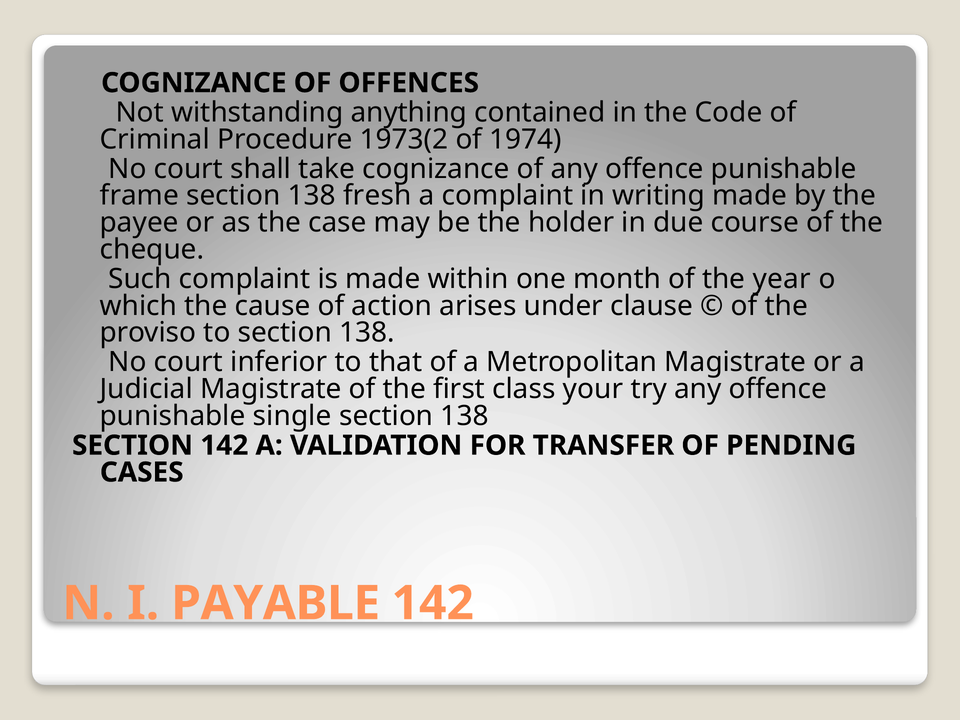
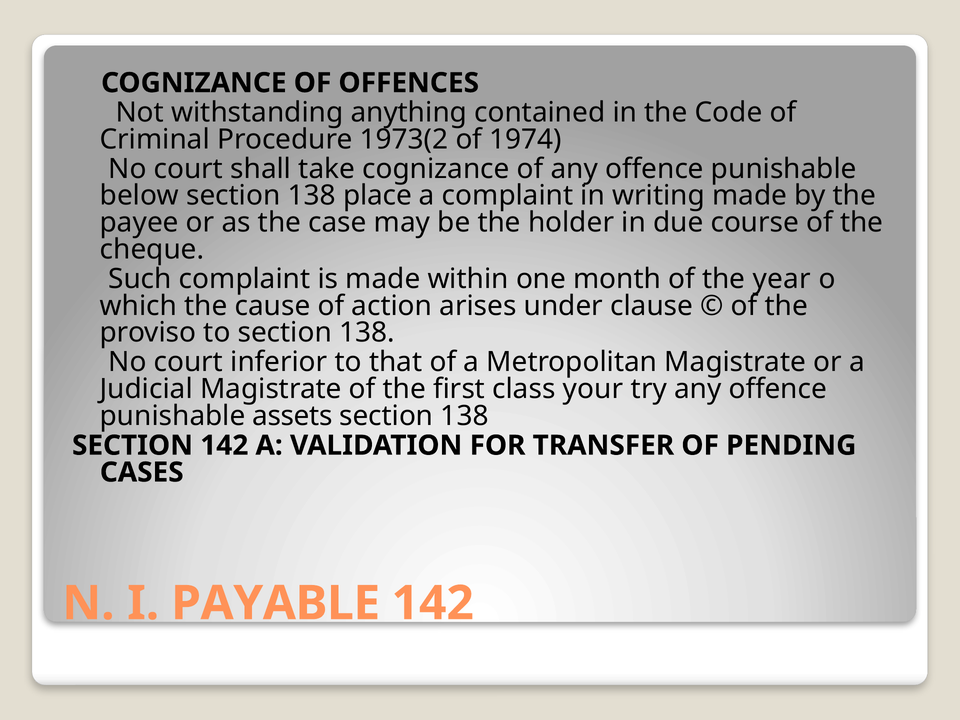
frame: frame -> below (139, 196)
fresh: fresh -> place (377, 196)
single: single -> assets (292, 416)
